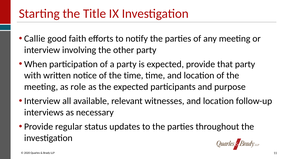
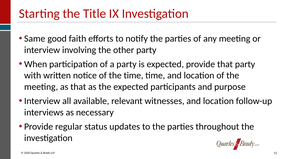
Callie: Callie -> Same (35, 39)
as role: role -> that (78, 87)
